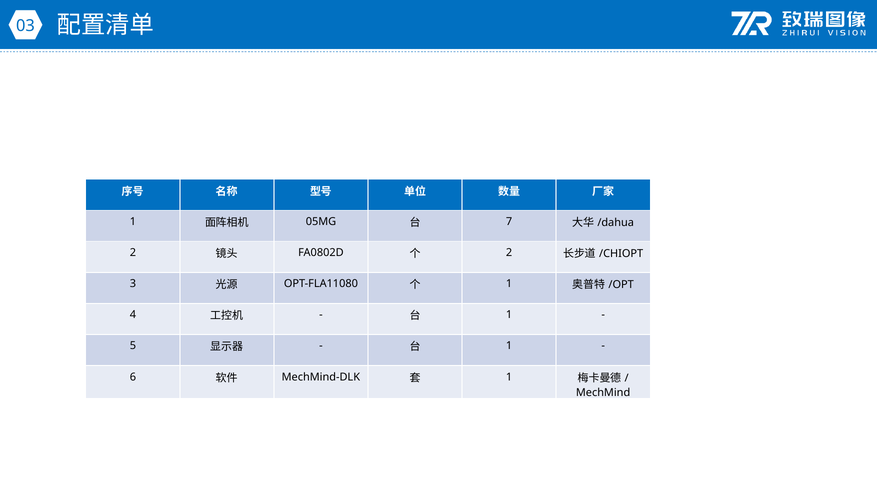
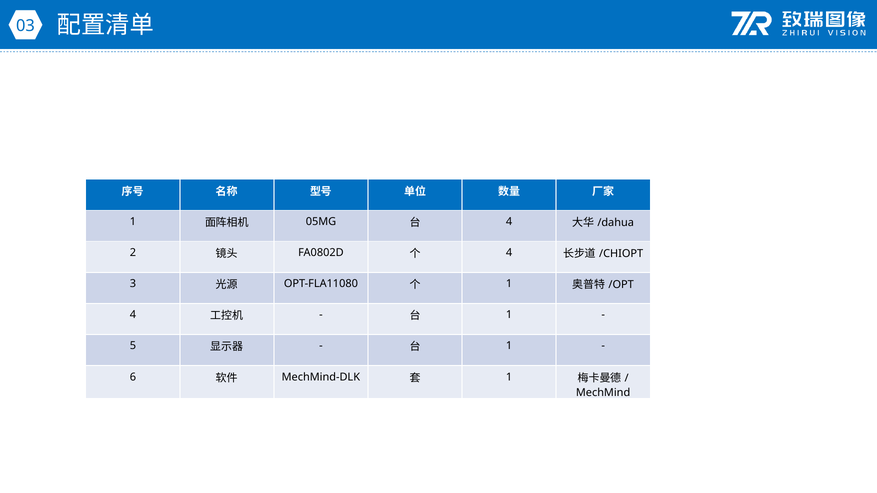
7: 7 -> 4 (509, 222)
2: 2 -> 4 (509, 253)
